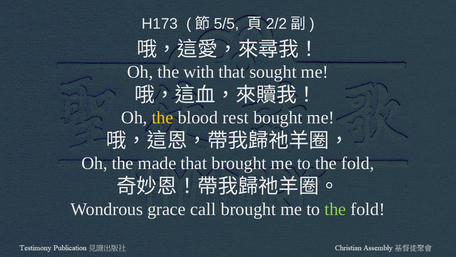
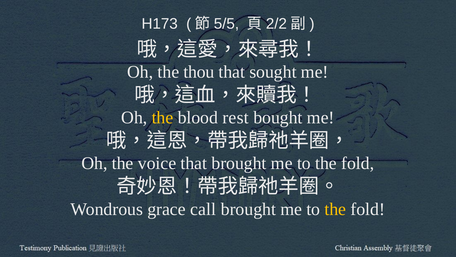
with: with -> thou (199, 72)
made: made -> voice (157, 163)
the colour: light green -> yellow (335, 209)
